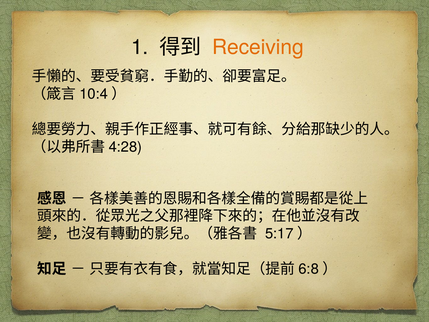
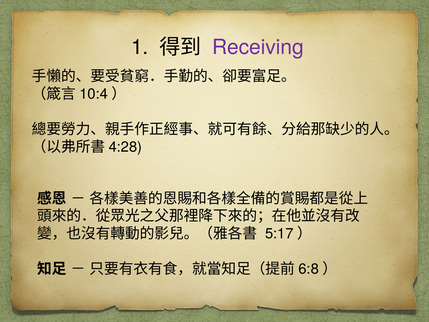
Receiving colour: orange -> purple (258, 47)
